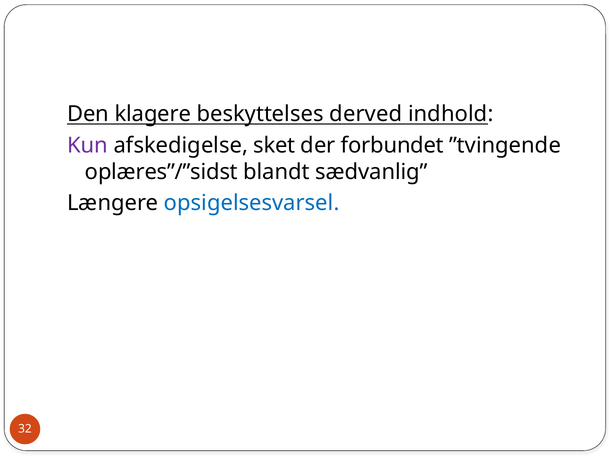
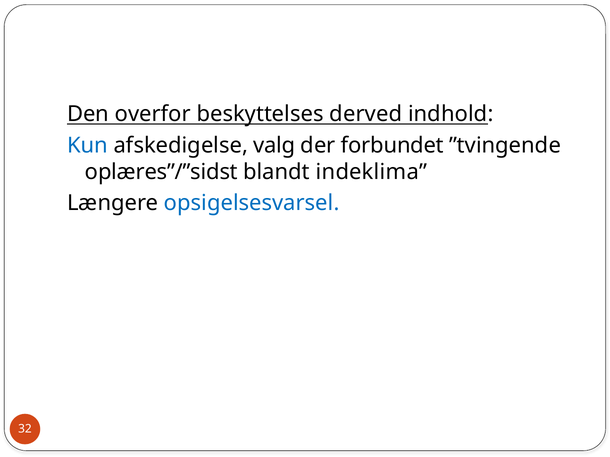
klagere: klagere -> overfor (153, 114)
Kun colour: purple -> blue (87, 146)
sket: sket -> valg (274, 146)
sædvanlig: sædvanlig -> indeklima (371, 172)
